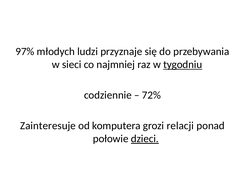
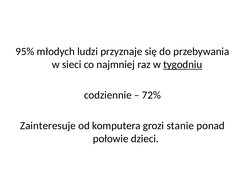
97%: 97% -> 95% (25, 51)
relacji: relacji -> stanie (180, 125)
dzieci underline: present -> none (145, 139)
